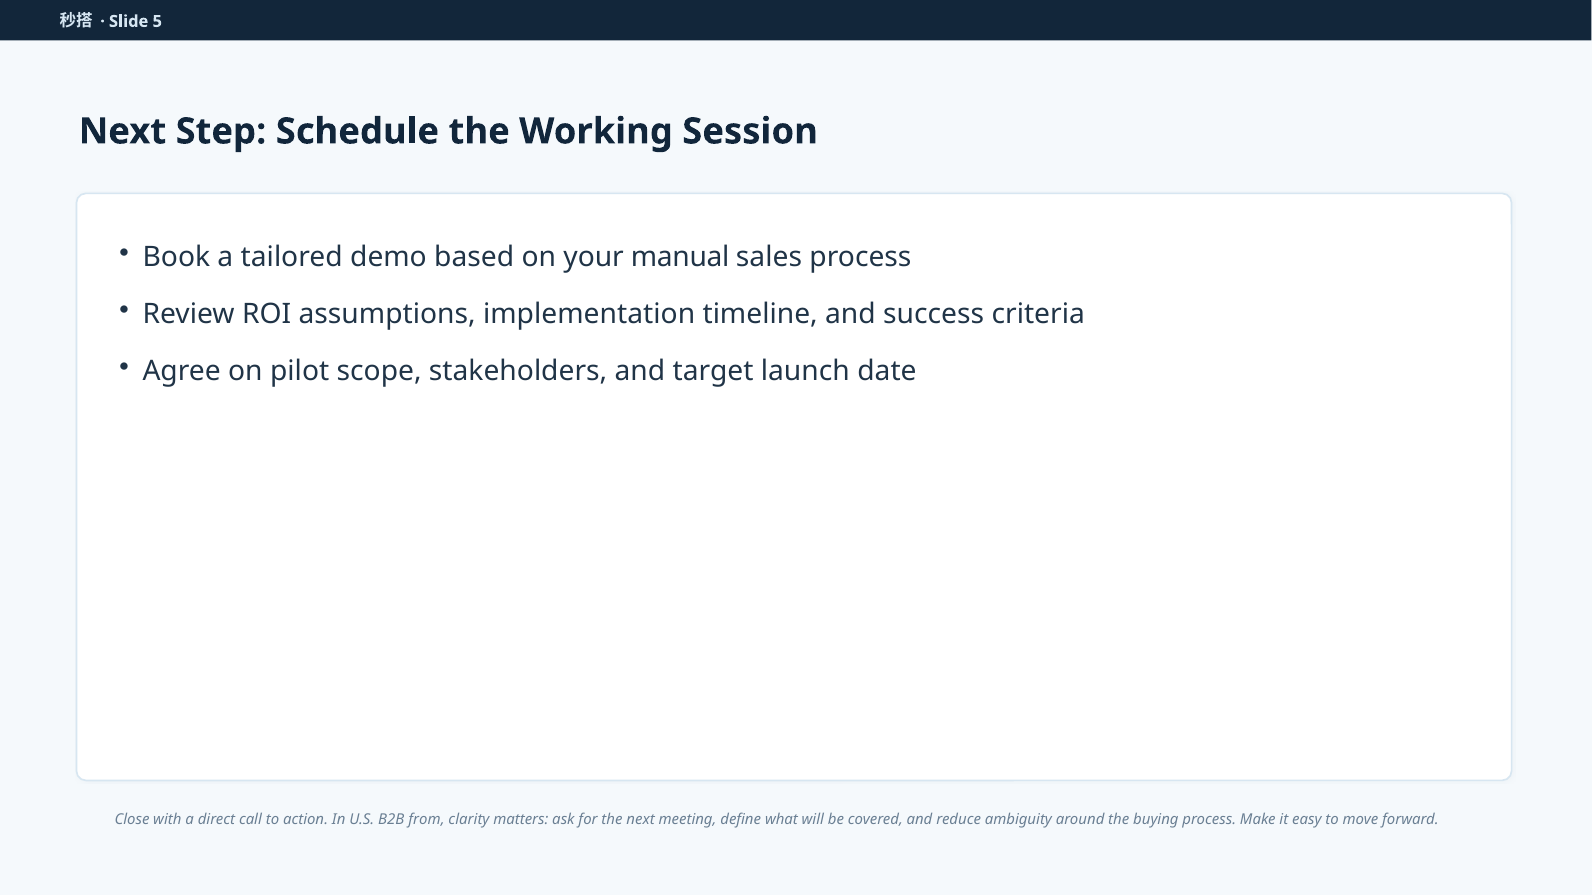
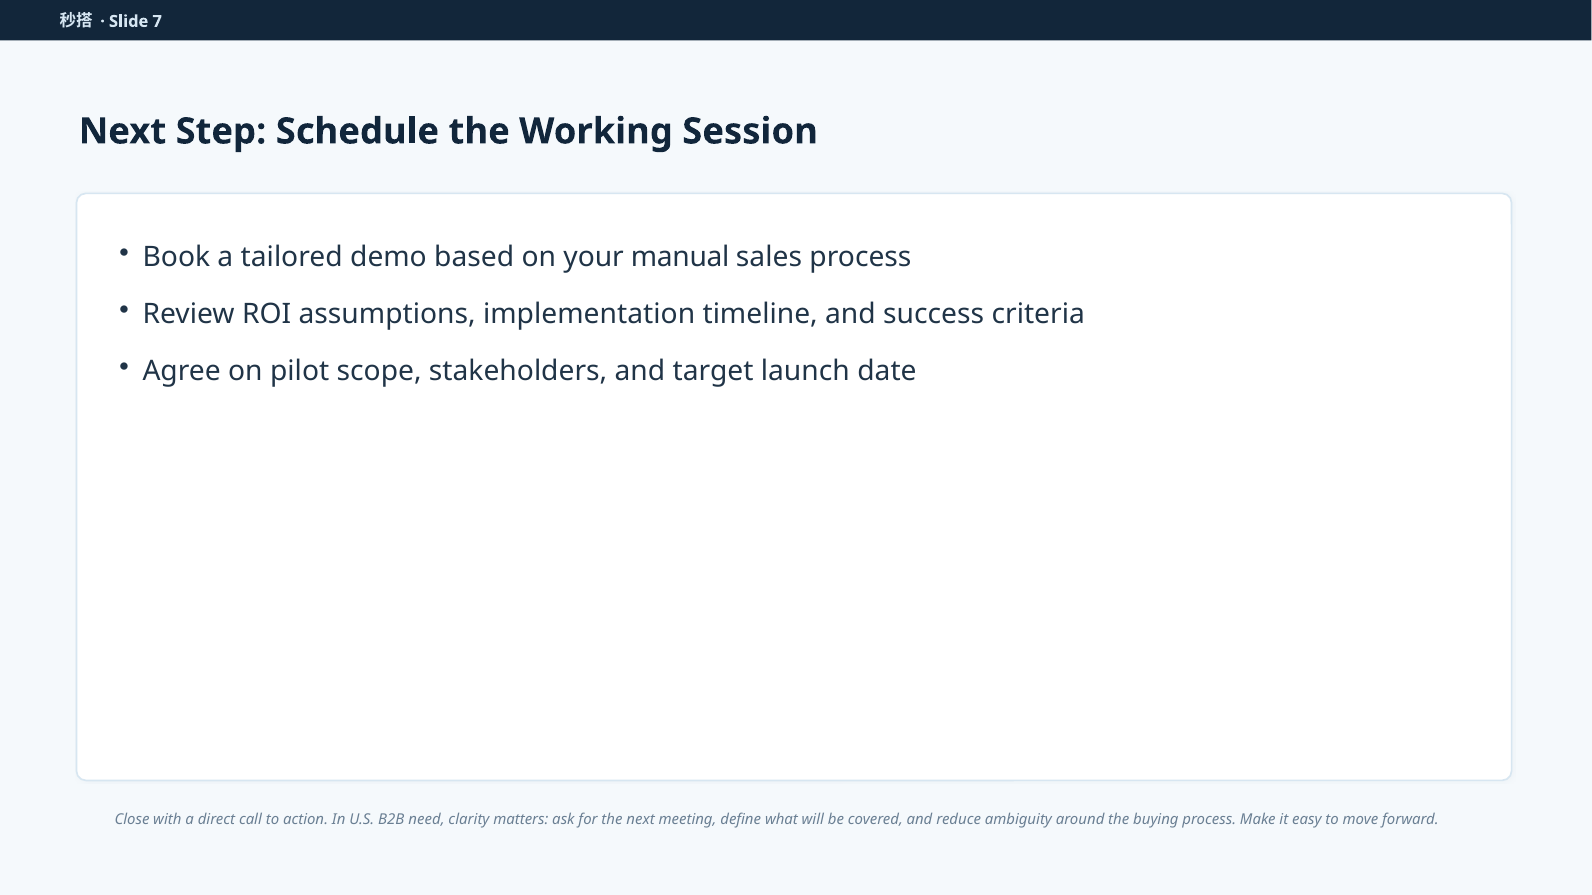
5: 5 -> 7 (157, 21)
from: from -> need (426, 820)
